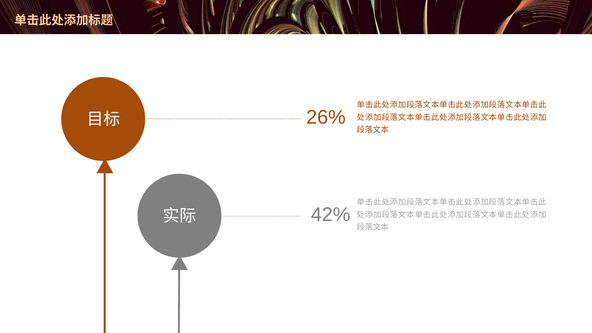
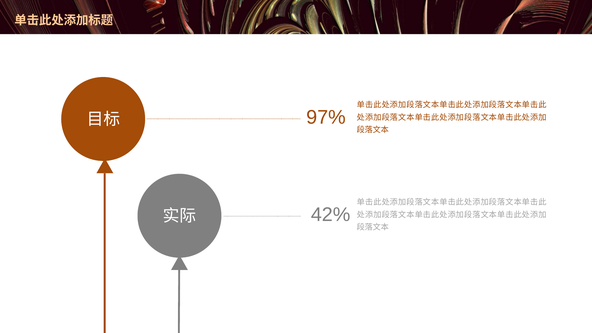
26%: 26% -> 97% (326, 117)
